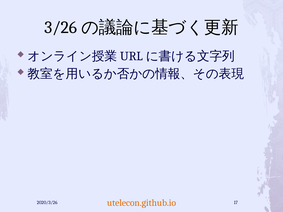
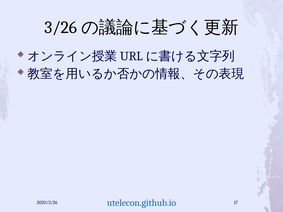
utelecon.github.io colour: orange -> blue (141, 203)
